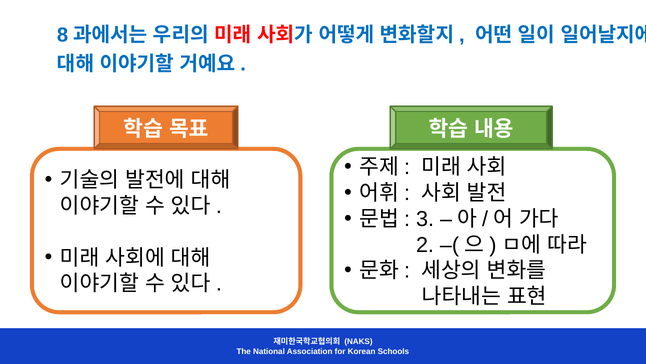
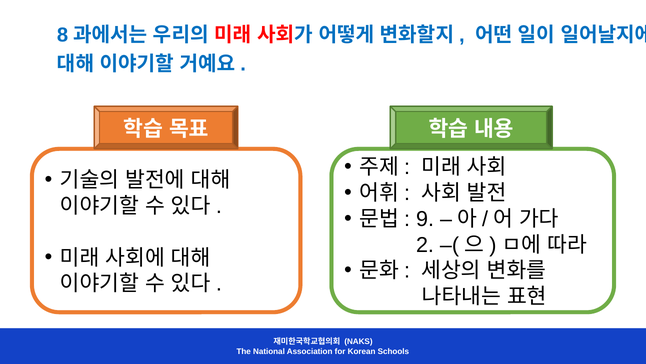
3: 3 -> 9 (425, 219)
